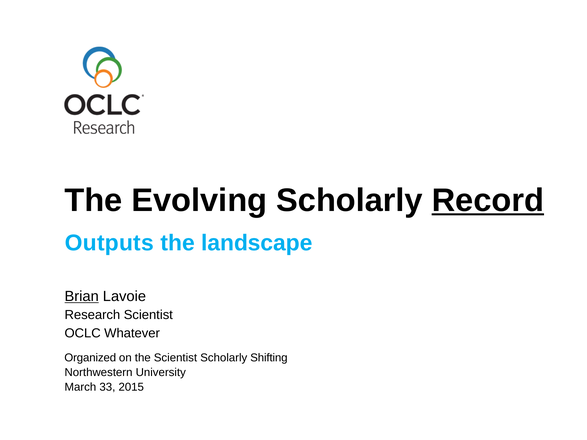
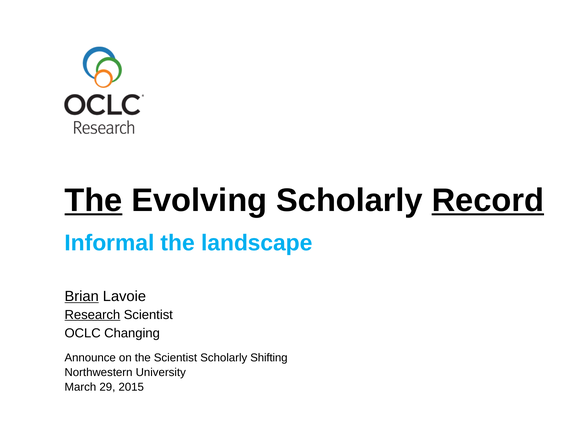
The underline: none -> present (94, 200)
Outputs: Outputs -> Informal (109, 243)
Research underline: none -> present (92, 315)
Whatever: Whatever -> Changing (132, 334)
Organized: Organized -> Announce (90, 358)
33: 33 -> 29 (107, 387)
